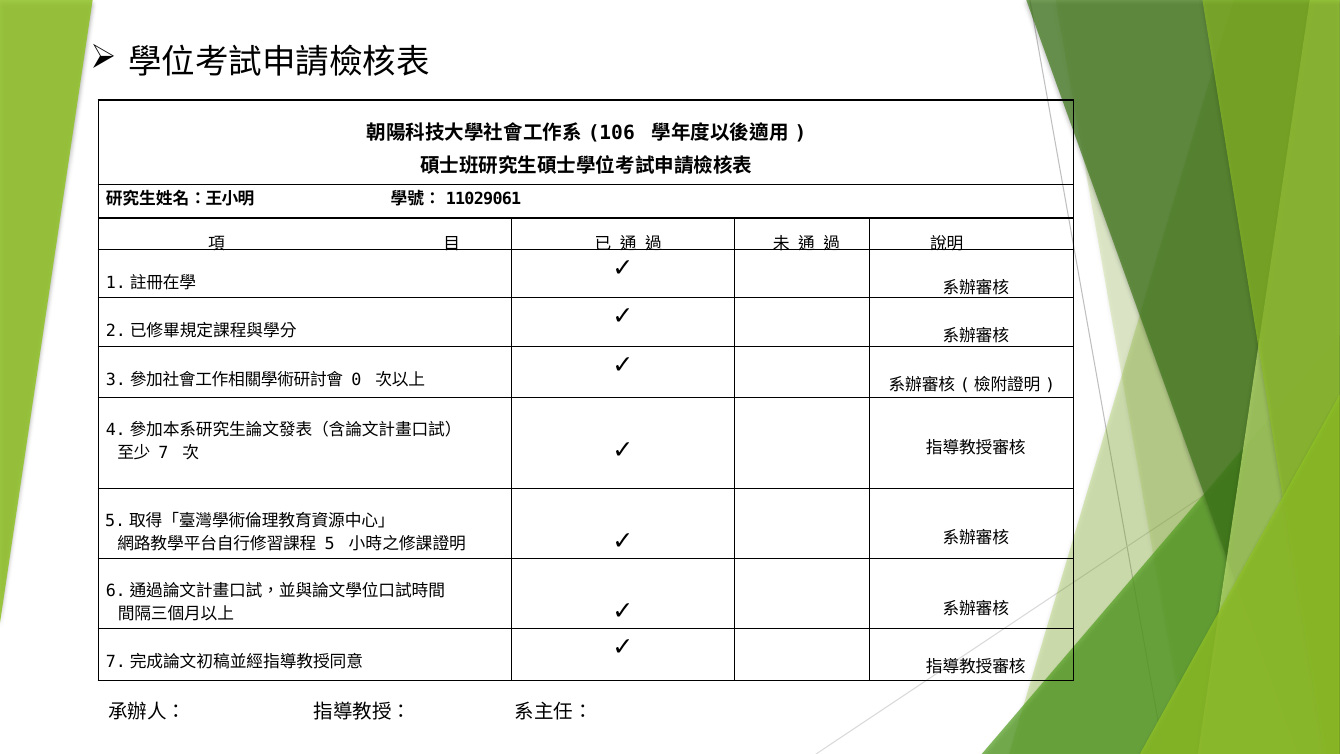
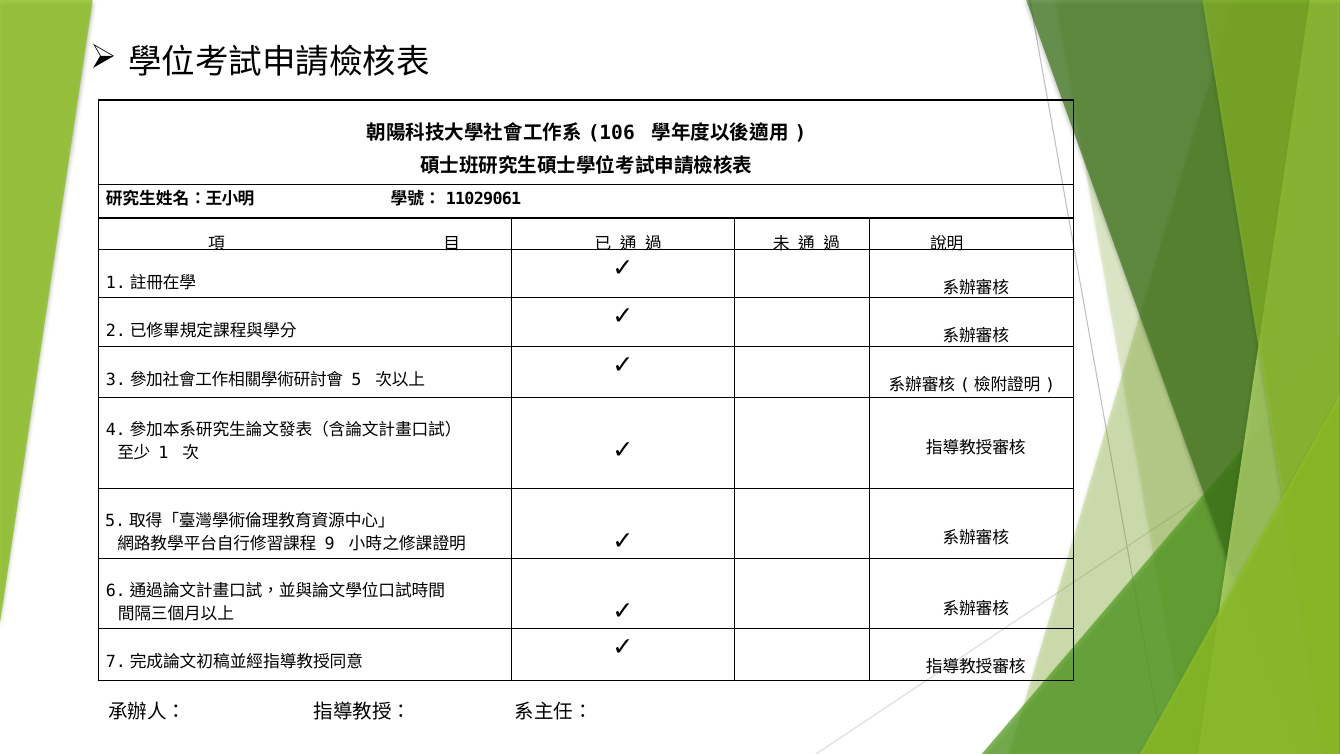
0: 0 -> 5 (356, 380)
7: 7 -> 1 (163, 453)
5: 5 -> 9 (330, 544)
